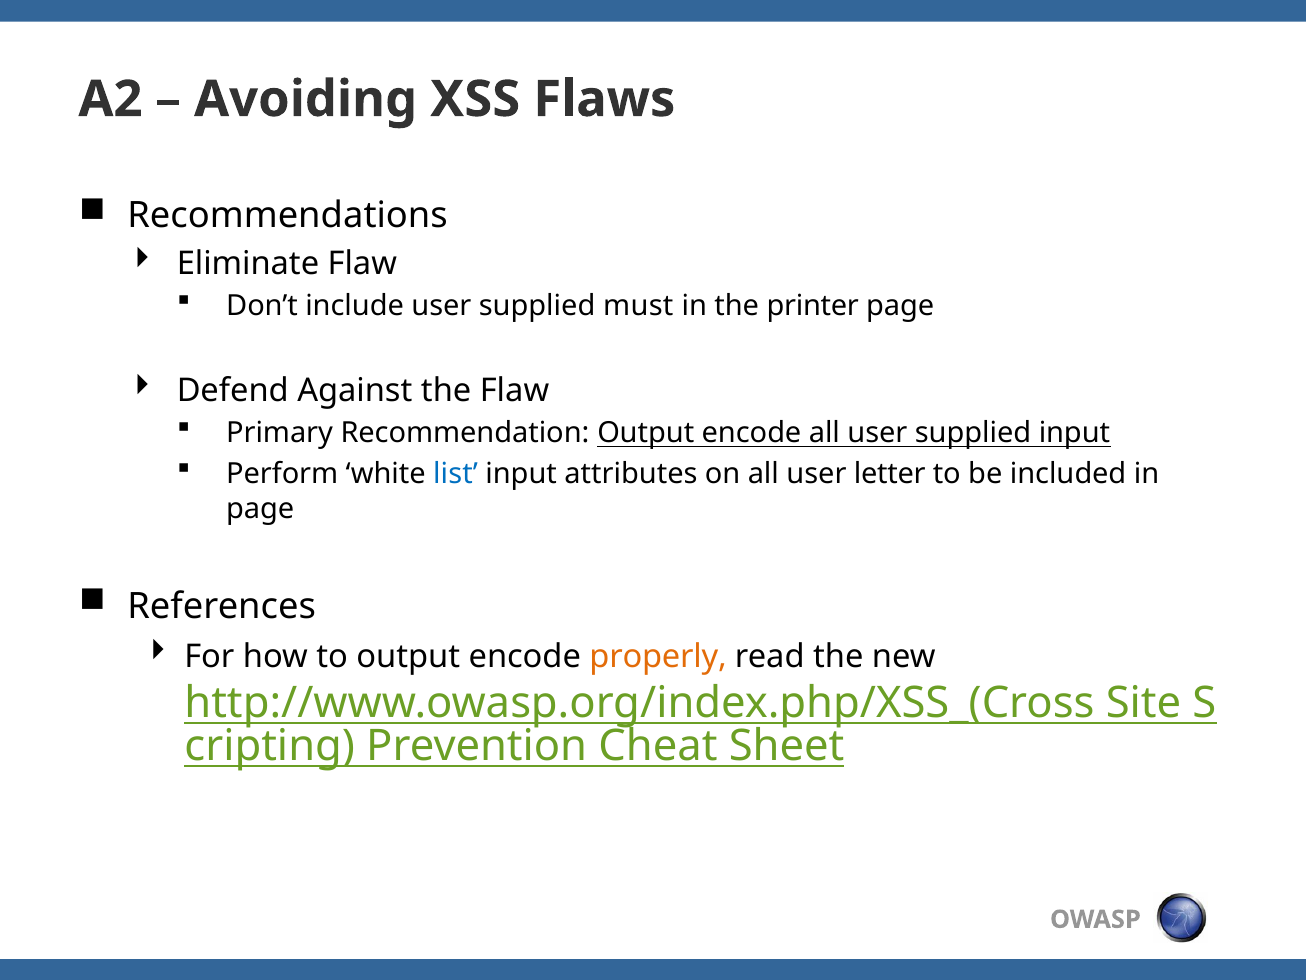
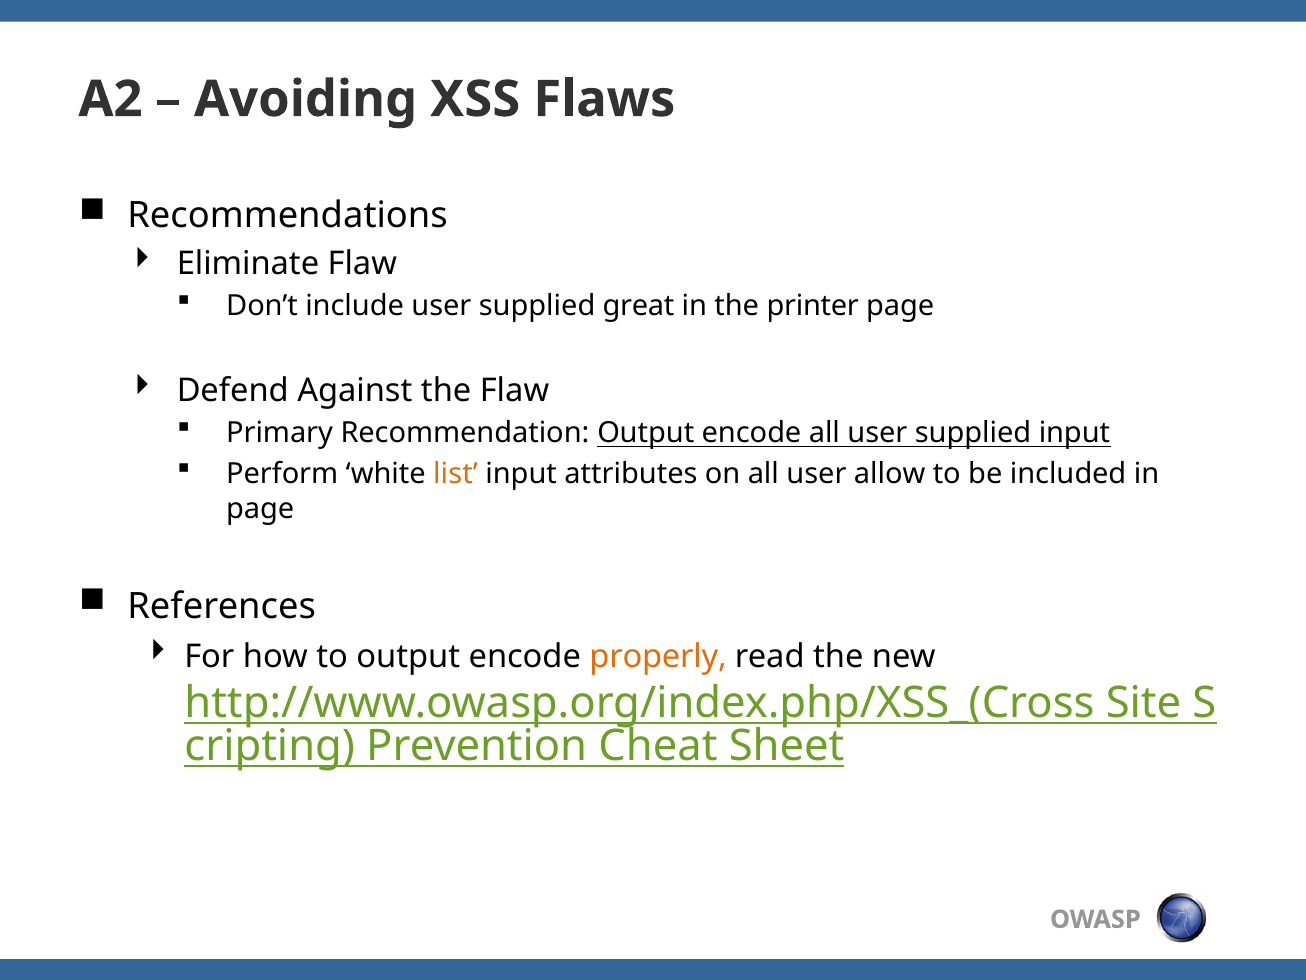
must: must -> great (639, 306)
list colour: blue -> orange (456, 474)
letter: letter -> allow (890, 474)
